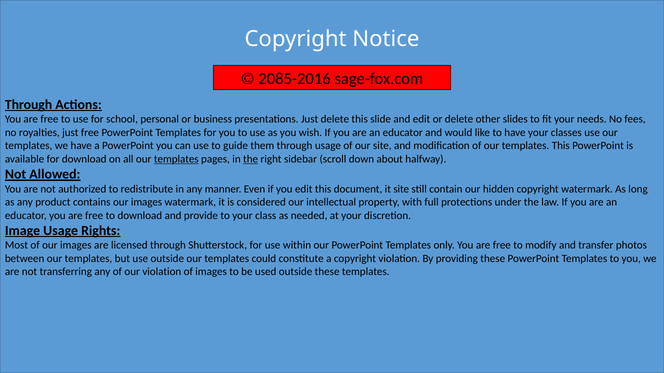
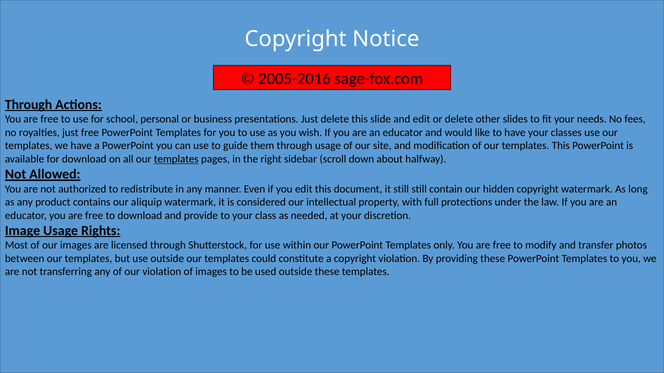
2085-2016: 2085-2016 -> 2005-2016 (295, 79)
the underline: present -> none (251, 159)
it site: site -> still (401, 189)
contains our images: images -> aliquip (146, 202)
